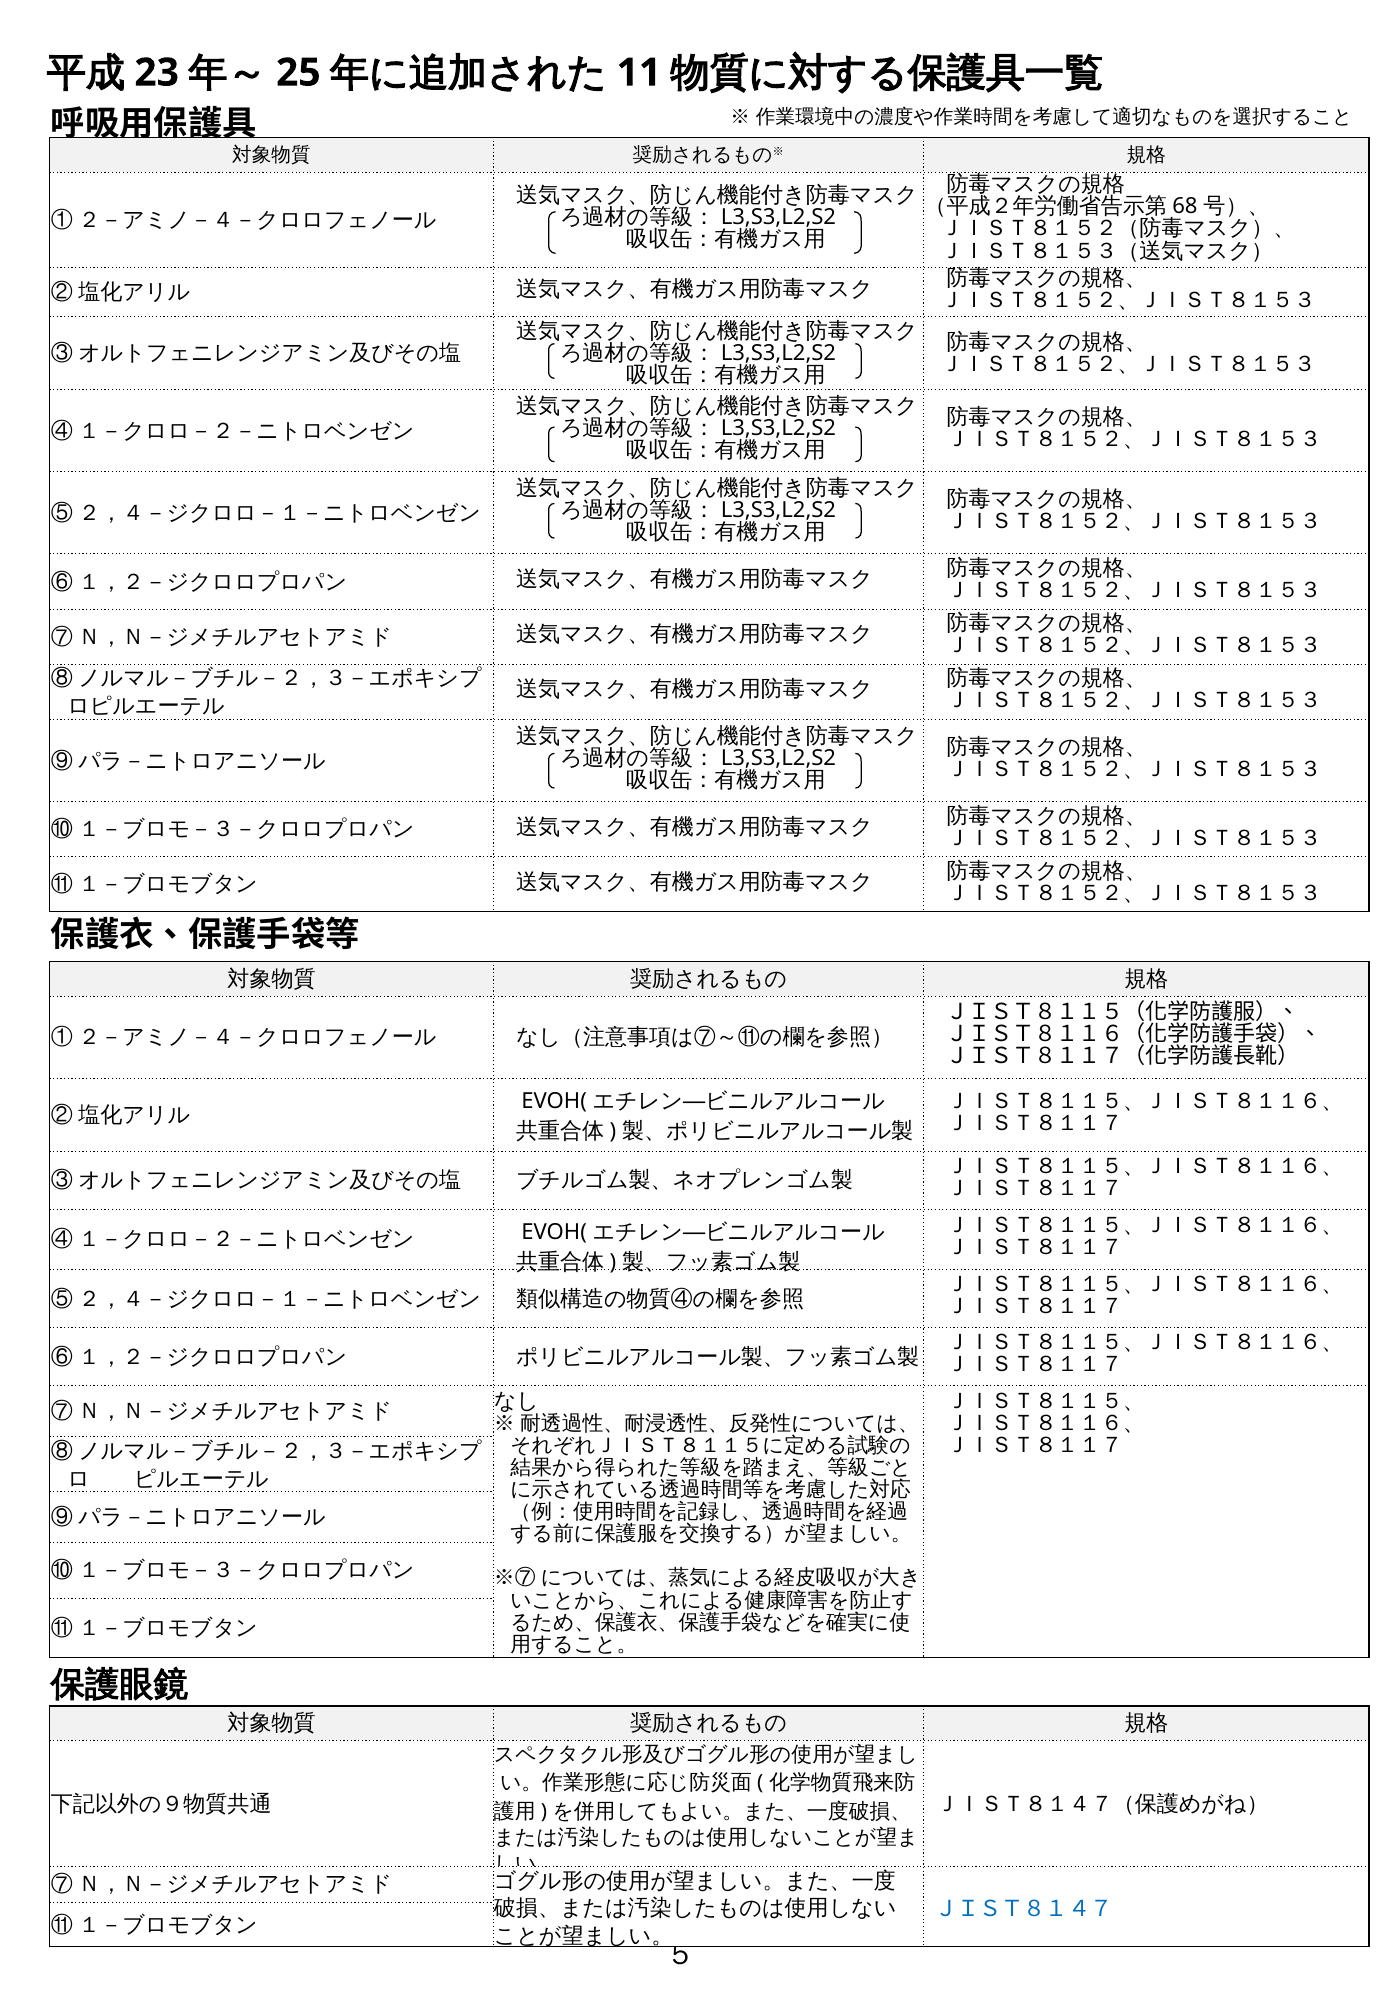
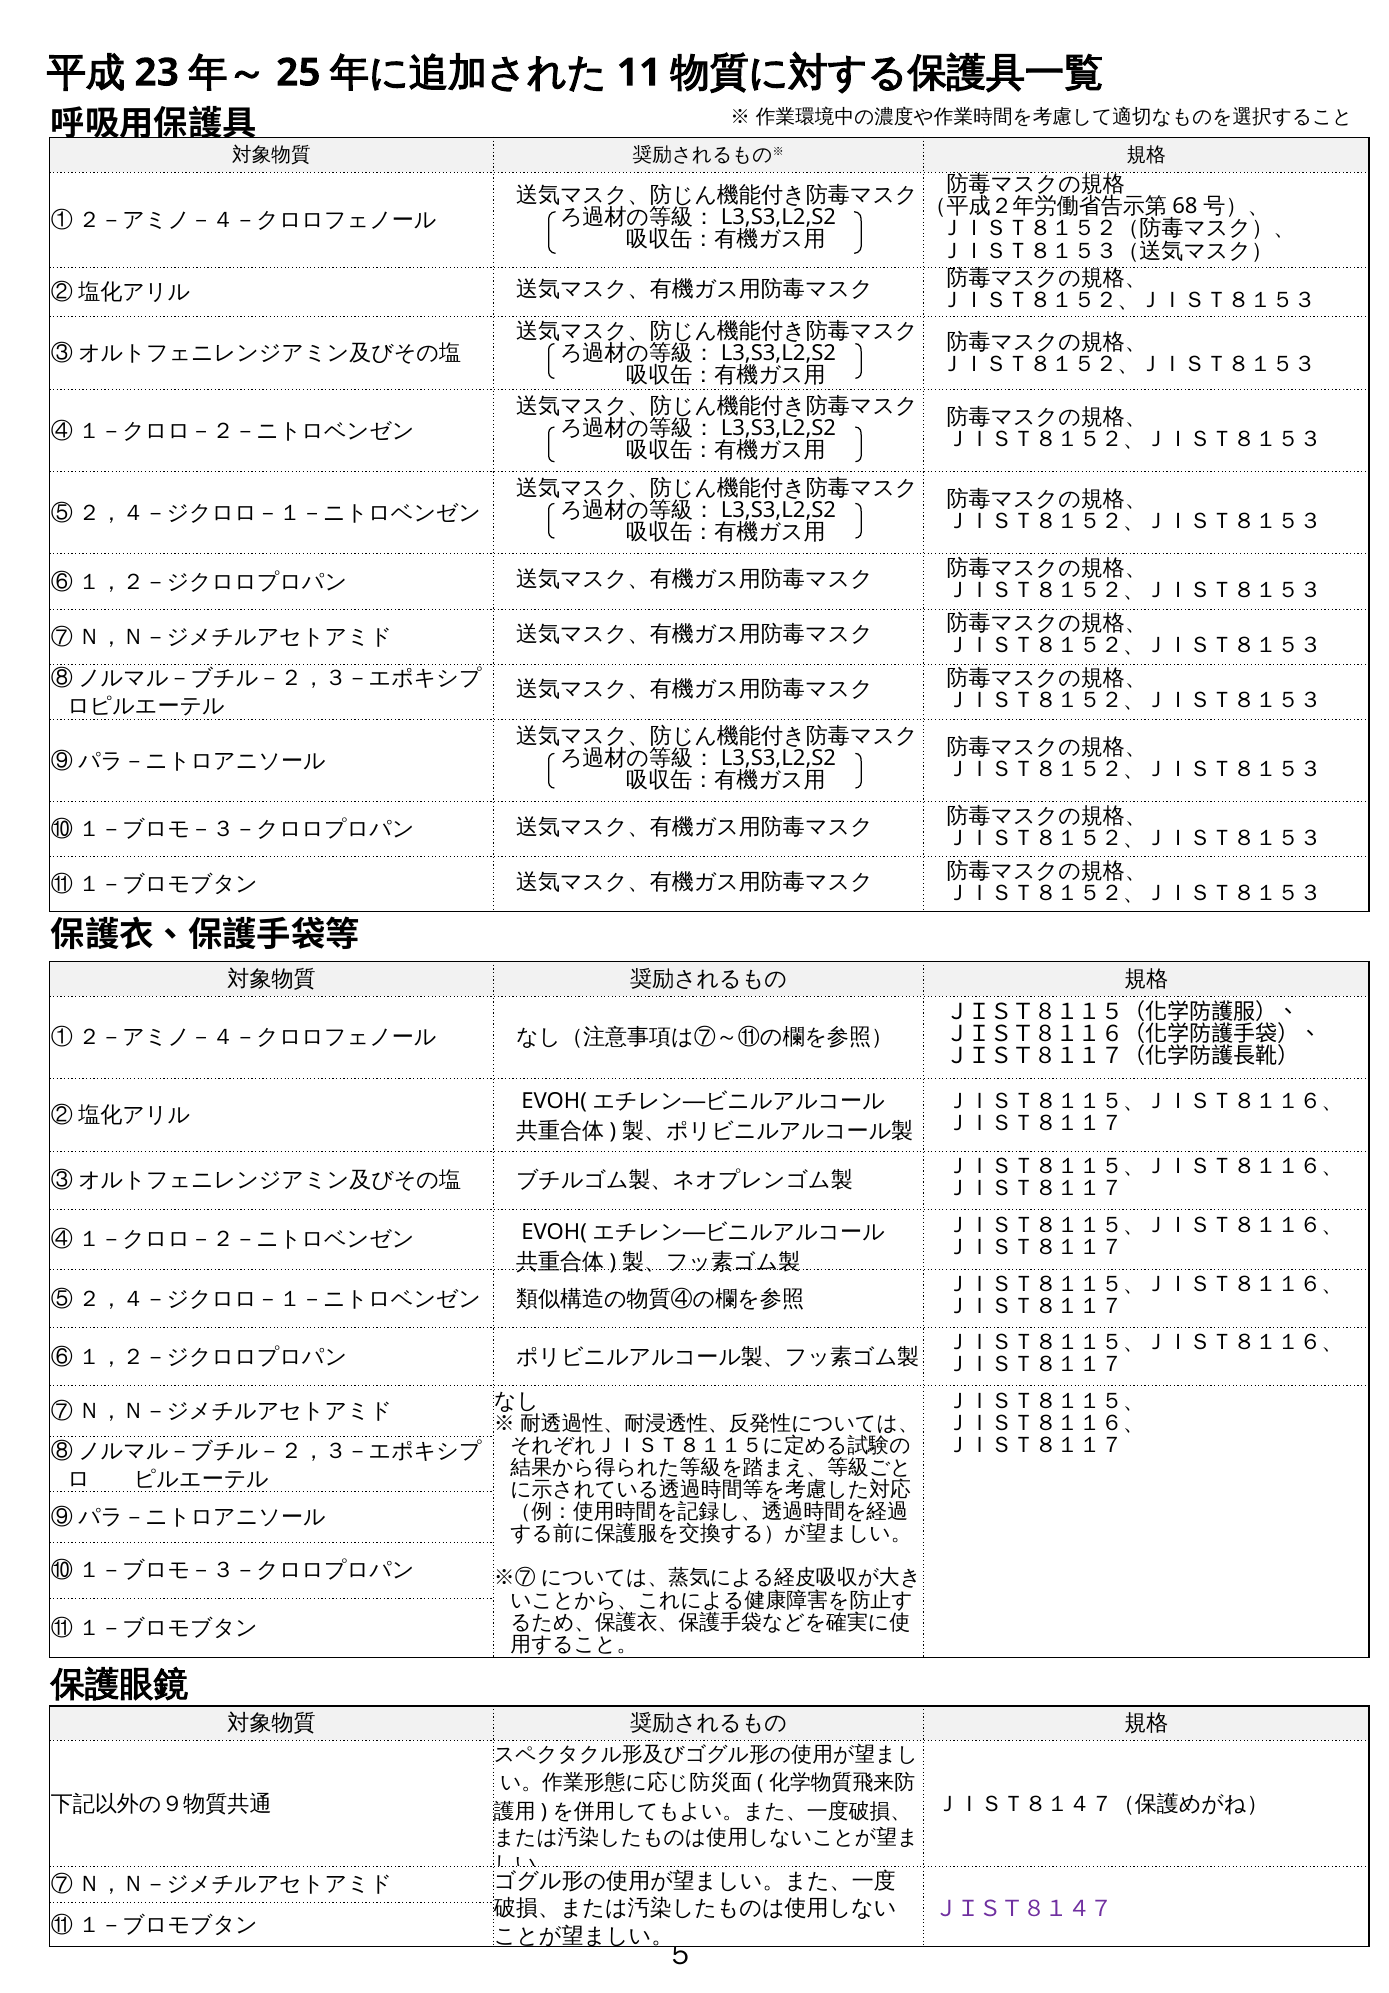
ＪＩＳＴ８１４７ colour: blue -> purple (1024, 1909)
